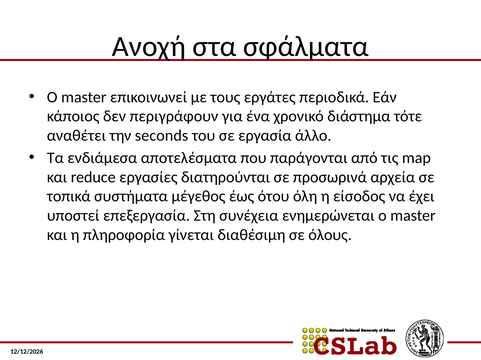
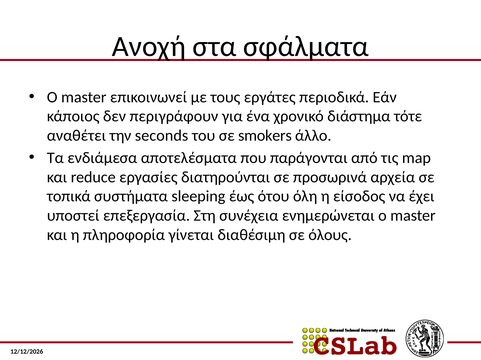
εργασία: εργασία -> smokers (265, 136)
μέγεθος: μέγεθος -> sleeping (198, 197)
